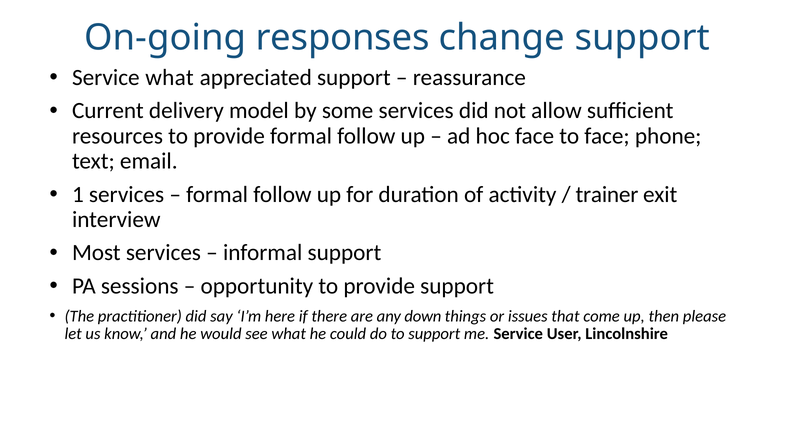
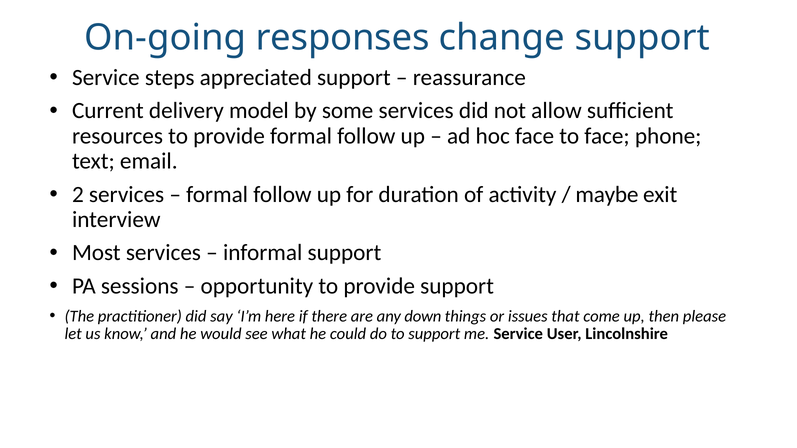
Service what: what -> steps (170, 77)
1: 1 -> 2 (78, 194)
trainer: trainer -> maybe (607, 194)
